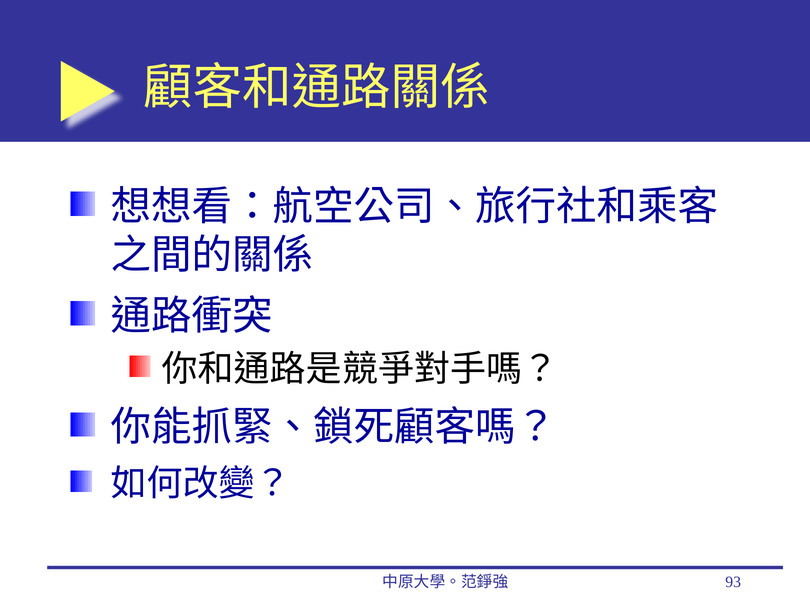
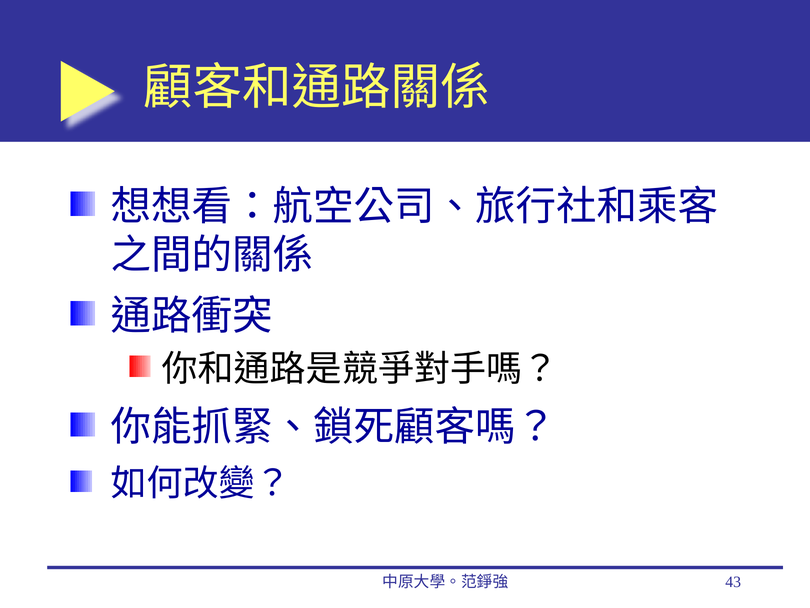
93: 93 -> 43 (733, 582)
